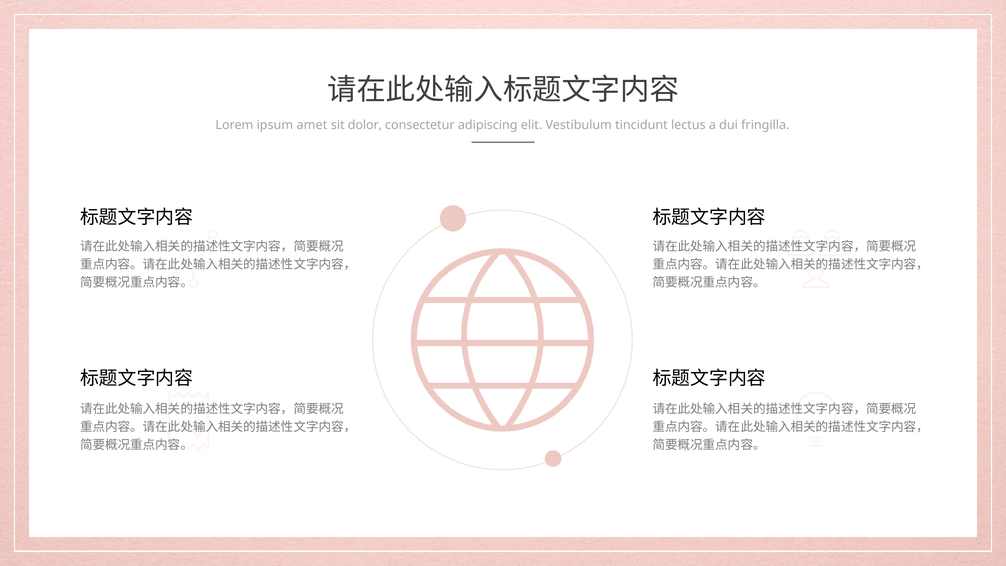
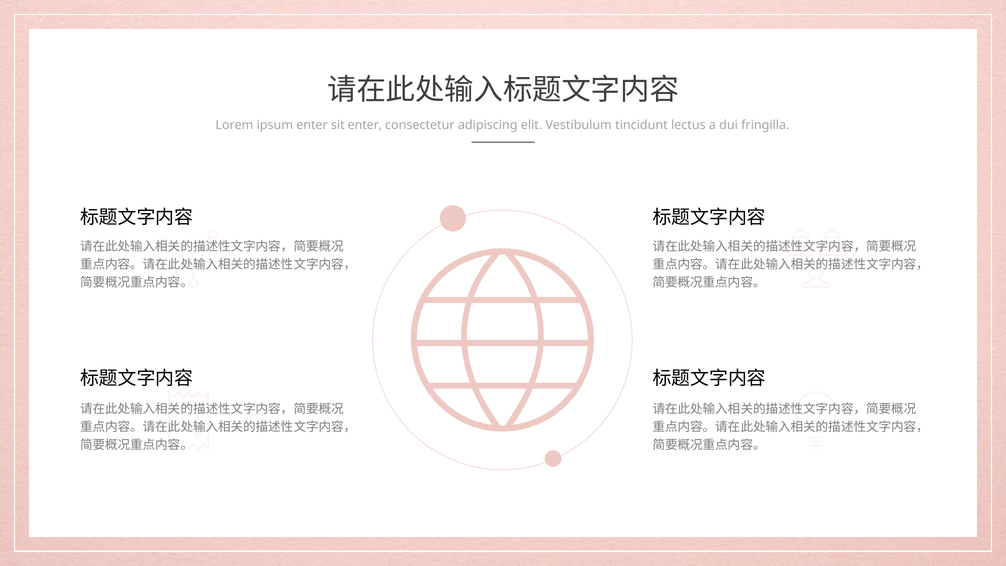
ipsum amet: amet -> enter (312, 125)
sit dolor: dolor -> enter (365, 125)
